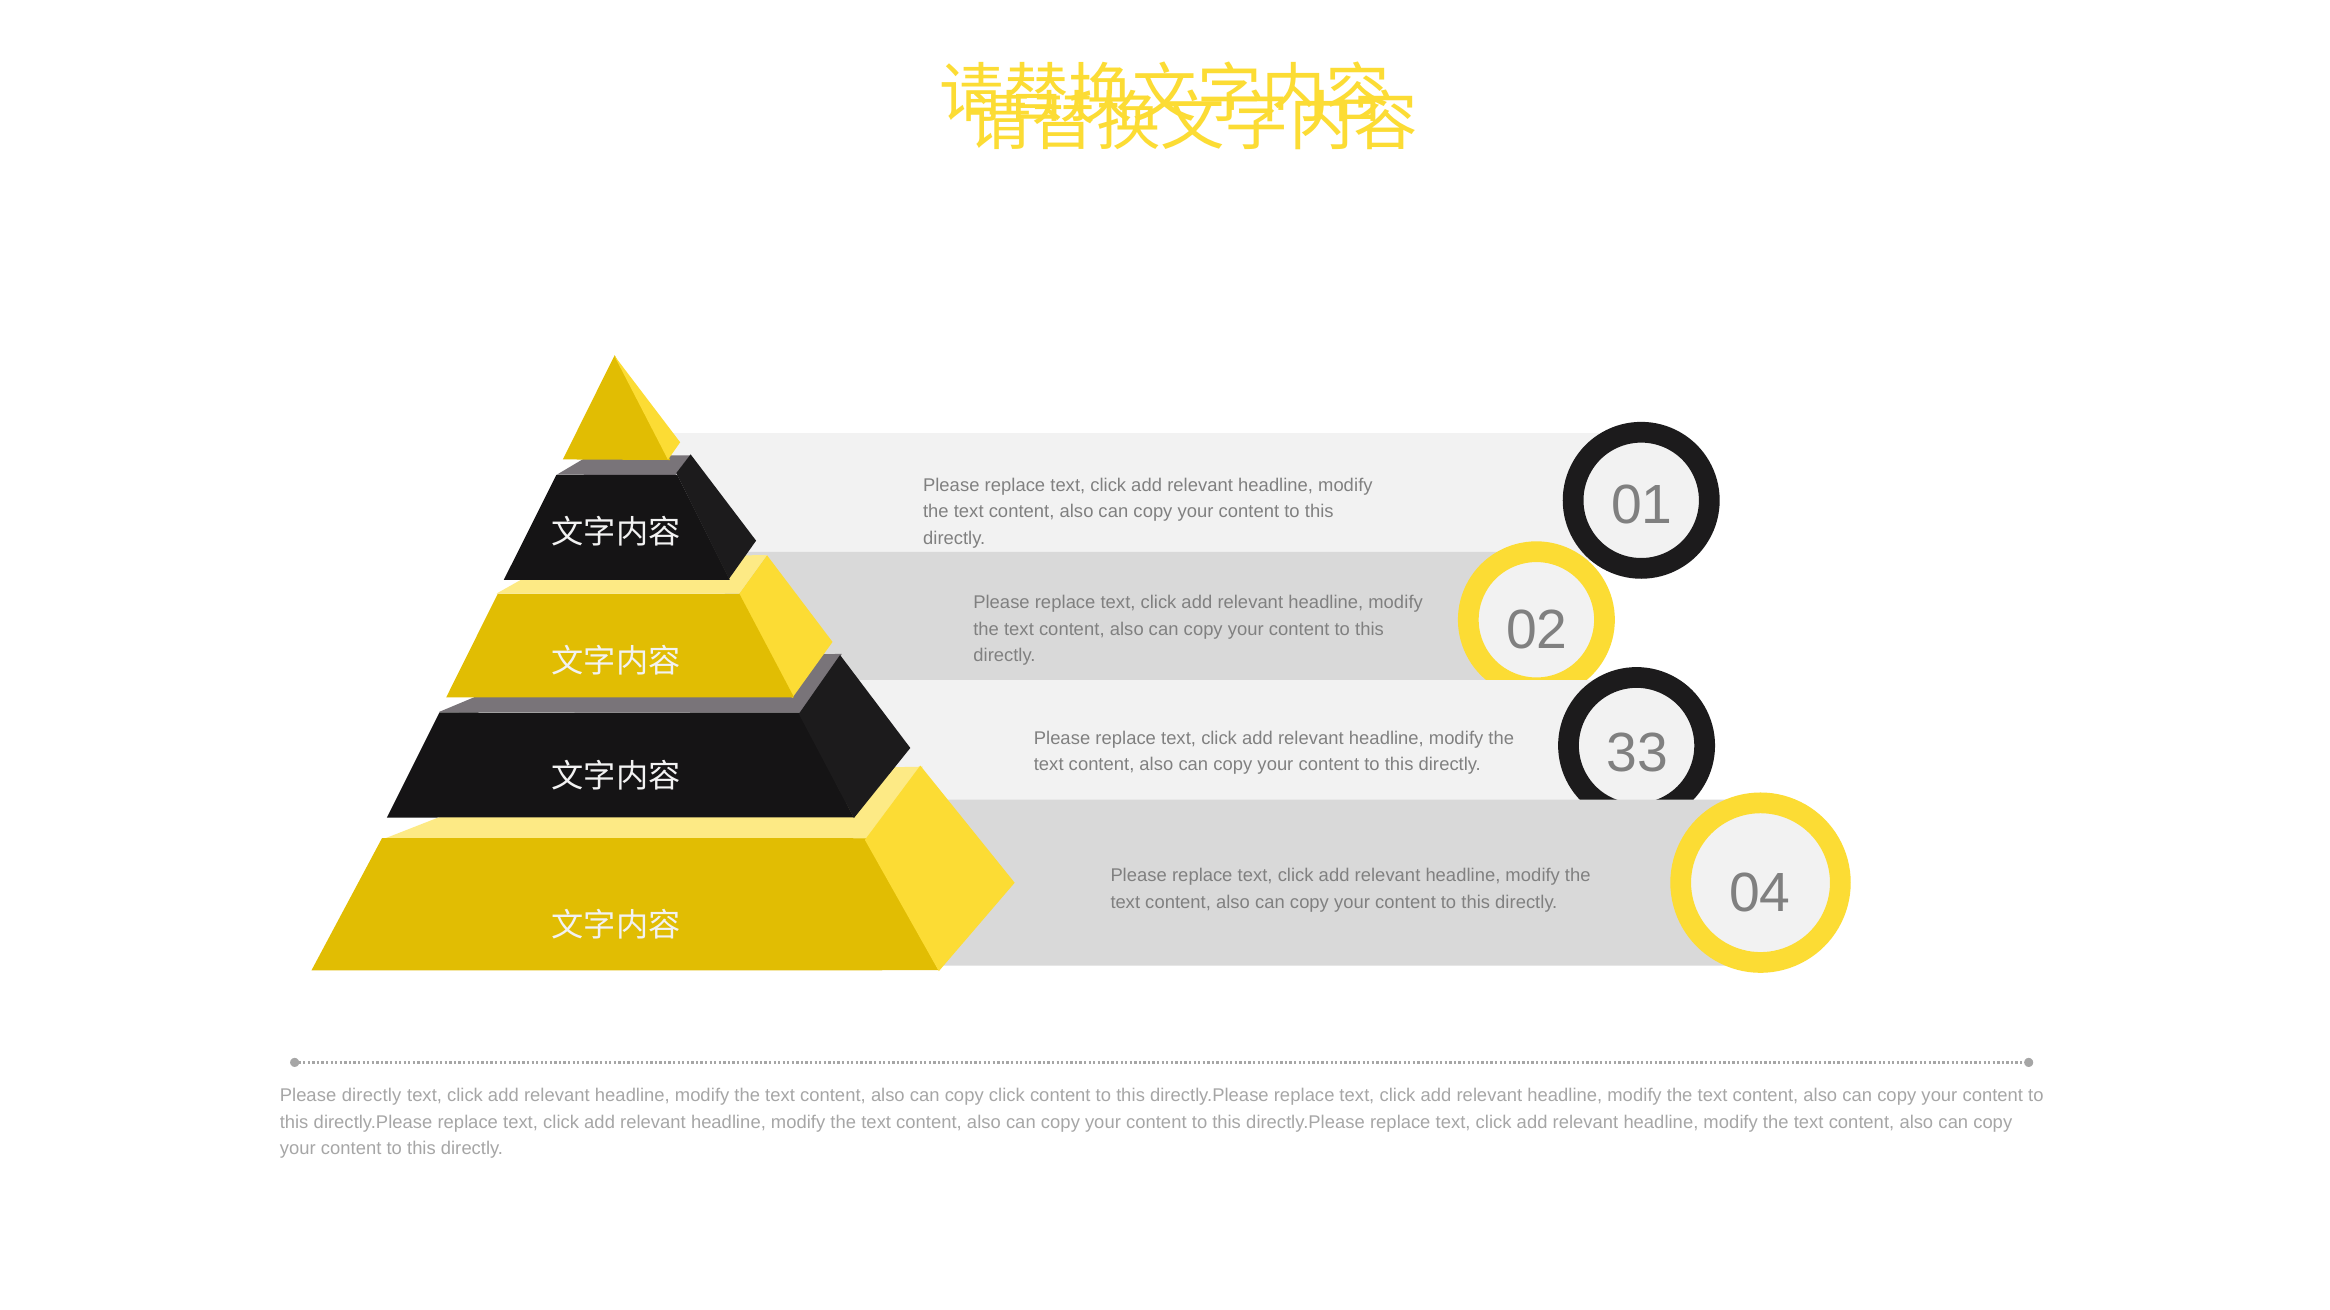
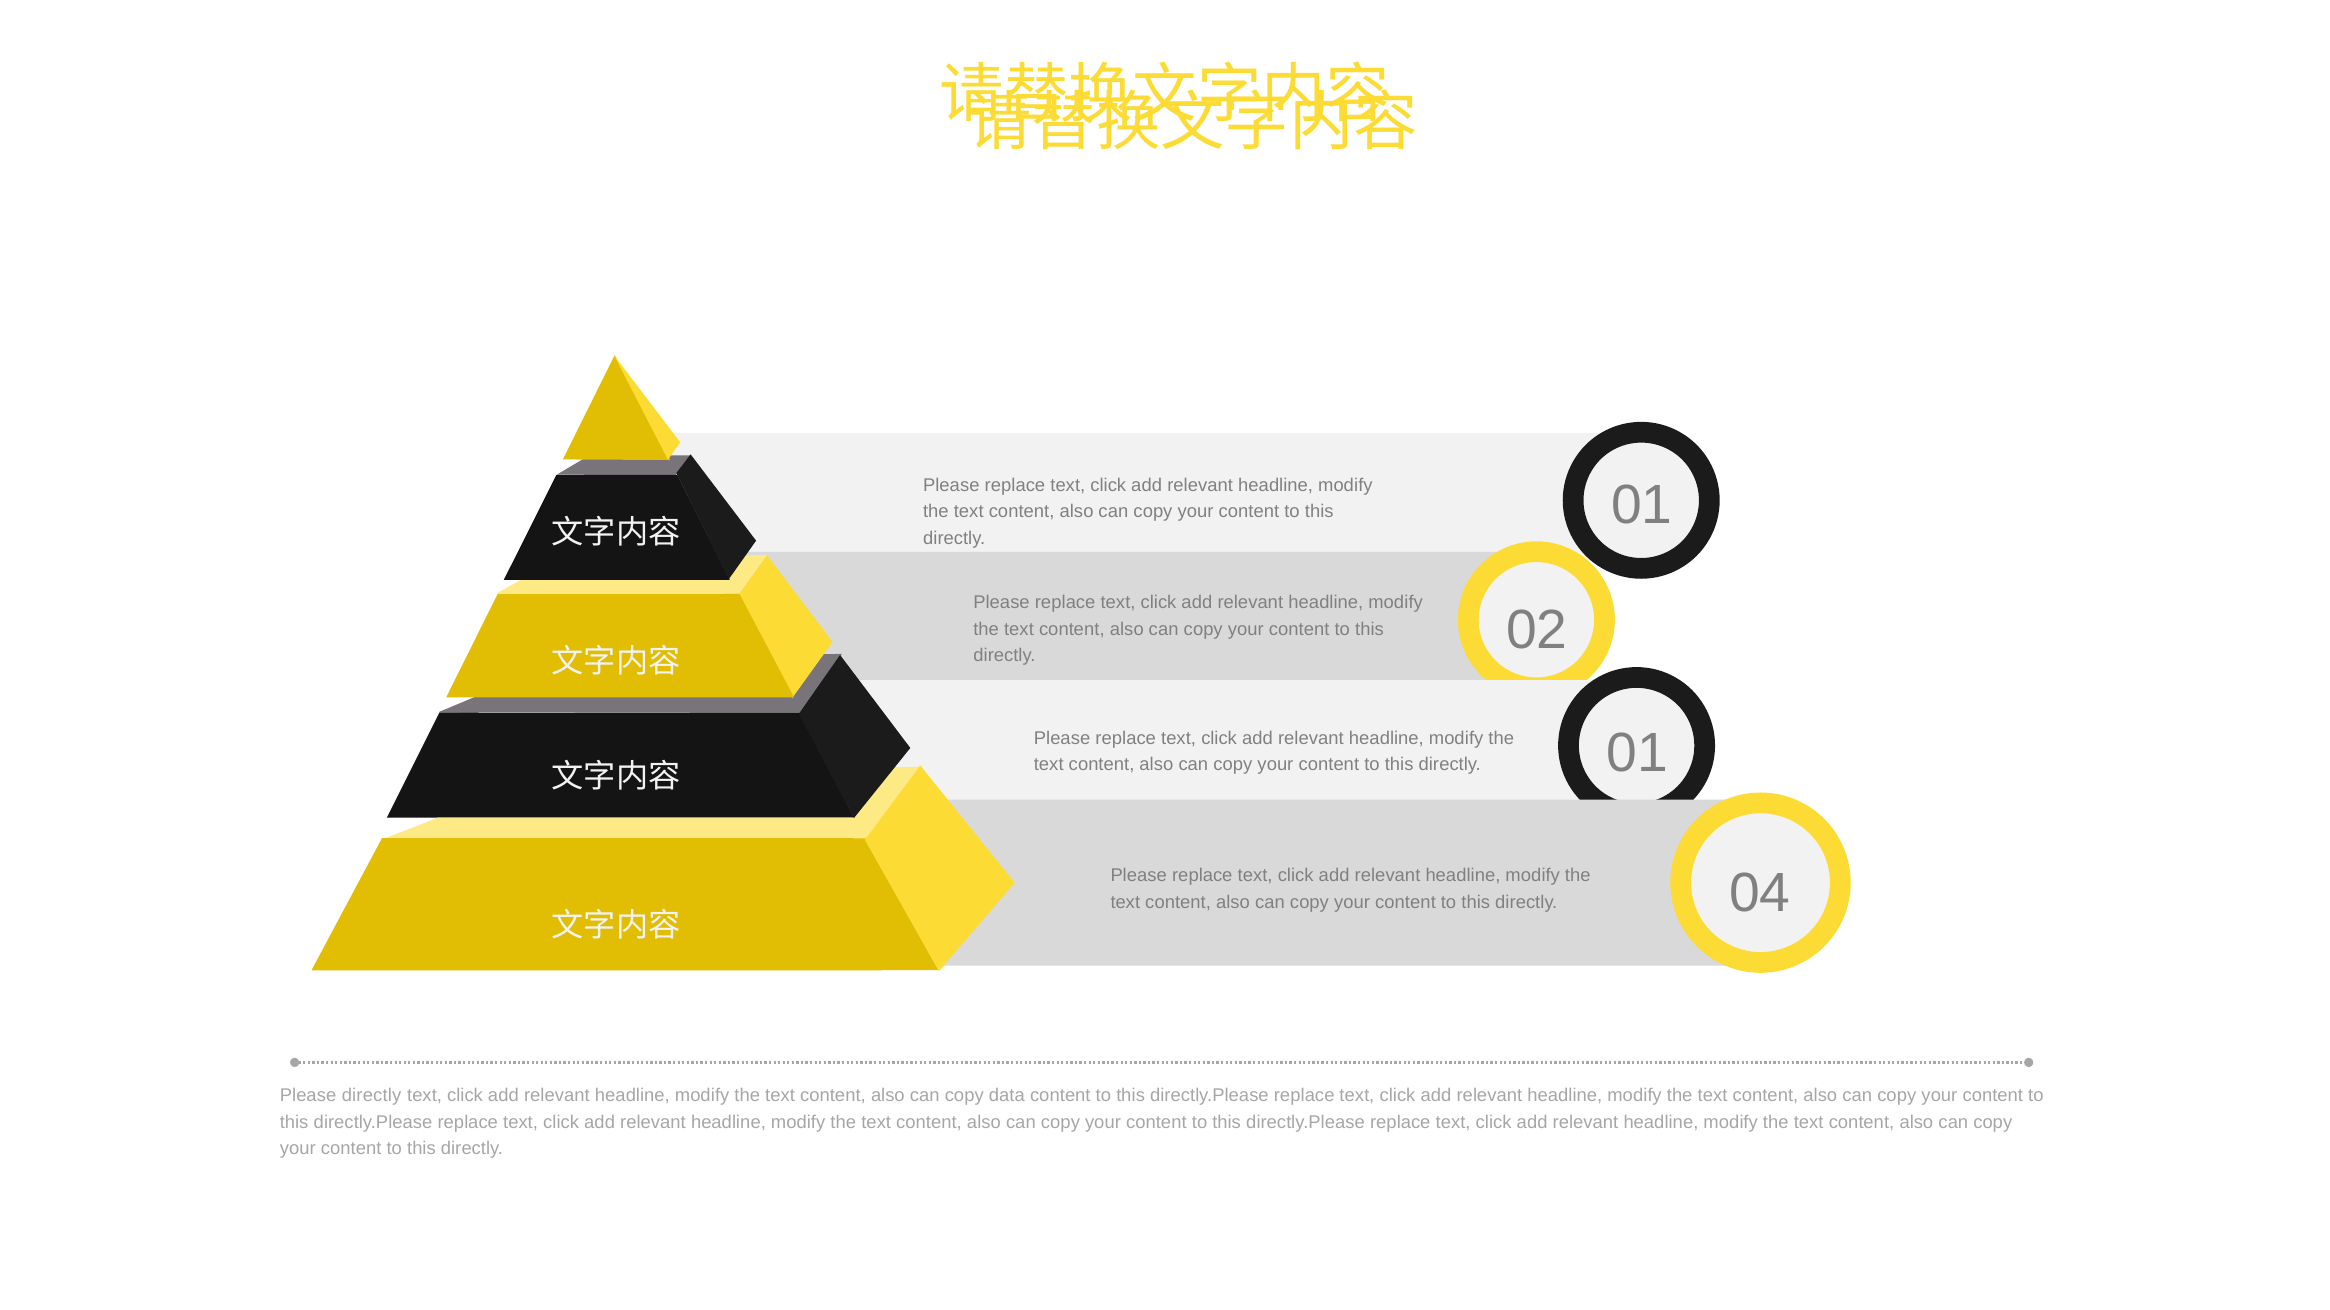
33: 33 -> 01 (1637, 754)
copy click: click -> data (1007, 1096)
